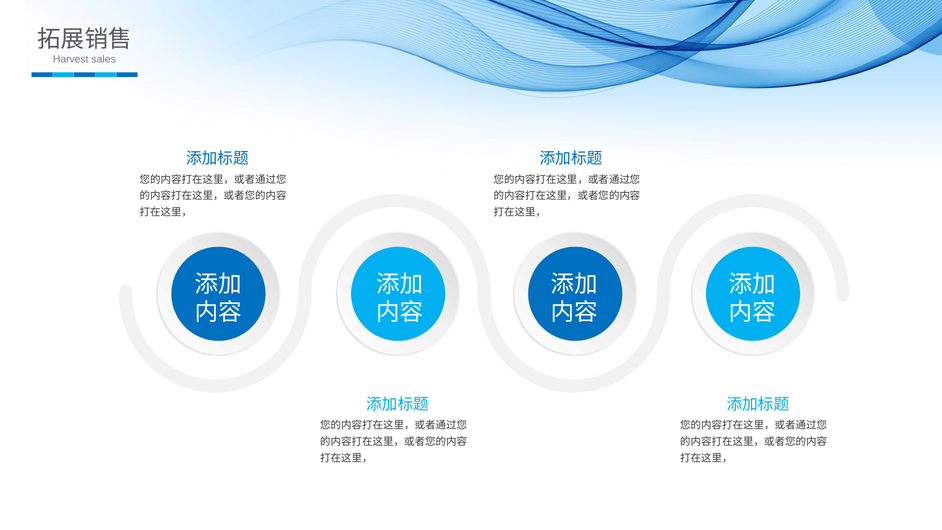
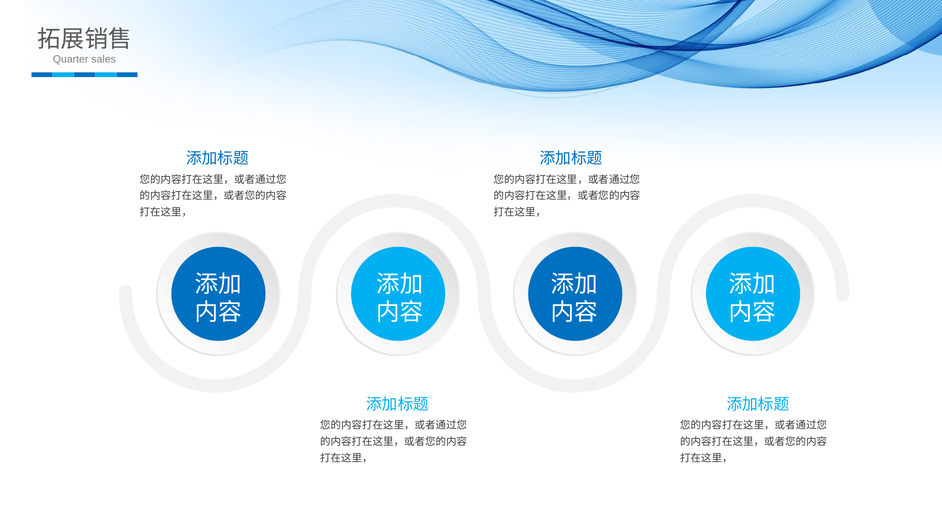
Harvest: Harvest -> Quarter (71, 59)
